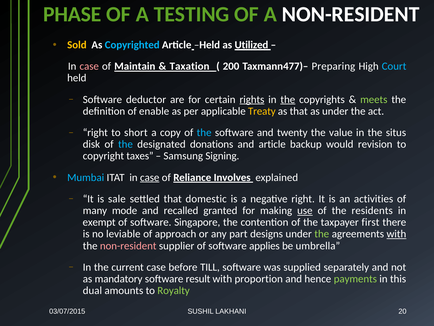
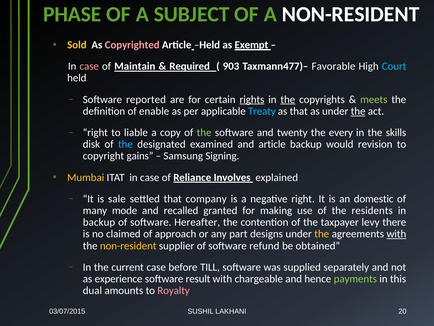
TESTING: TESTING -> SUBJECT (192, 14)
Copyrighted colour: light blue -> pink (132, 45)
Utilized: Utilized -> Exempt (251, 45)
Taxation: Taxation -> Required (190, 66)
200: 200 -> 903 (231, 66)
Preparing: Preparing -> Favorable (333, 66)
deductor: deductor -> reported (146, 99)
Treaty colour: yellow -> light blue (262, 111)
the underline: none -> present (358, 111)
short: short -> liable (136, 132)
the colour: light blue -> light green (204, 132)
value: value -> every (341, 132)
situs: situs -> skills (396, 132)
donations: donations -> examined (212, 144)
taxes: taxes -> gains (140, 156)
Mumbai colour: light blue -> yellow (86, 177)
case underline: present -> none (150, 177)
domestic: domestic -> company (206, 199)
activities: activities -> domestic (374, 199)
use underline: present -> none (305, 210)
exempt: exempt -> backup (99, 222)
Singapore: Singapore -> Hereafter (197, 222)
first: first -> levy (371, 222)
leviable: leviable -> claimed (123, 234)
the colour: light green -> yellow (322, 234)
non-resident colour: pink -> yellow (128, 245)
applies: applies -> refund (264, 245)
umbrella: umbrella -> obtained (318, 245)
mandatory: mandatory -> experience (119, 279)
proportion: proportion -> chargeable (259, 279)
Royalty colour: light green -> pink (174, 290)
